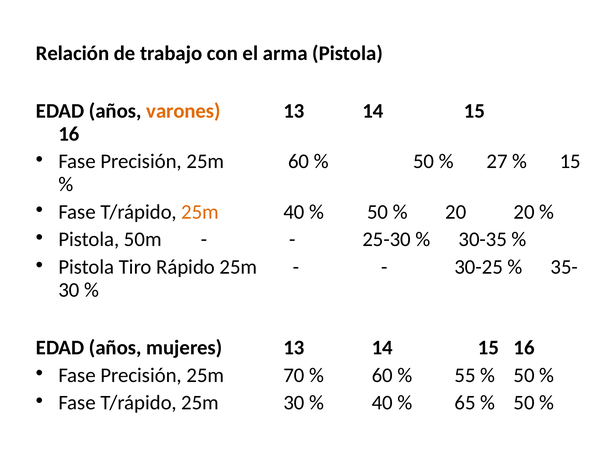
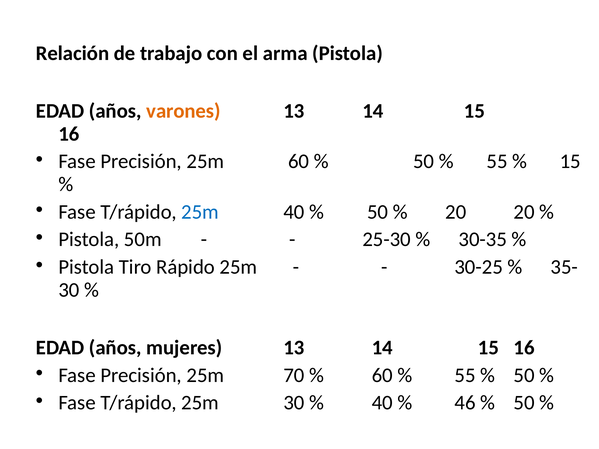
27: 27 -> 55 (497, 162)
25m colour: orange -> blue (200, 212)
65: 65 -> 46 (465, 403)
